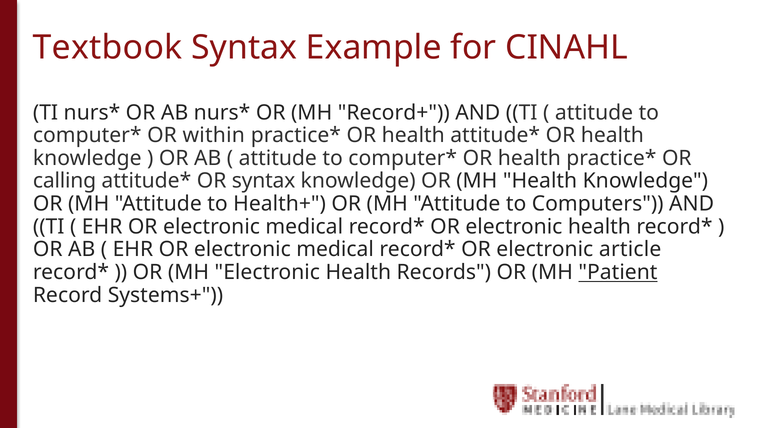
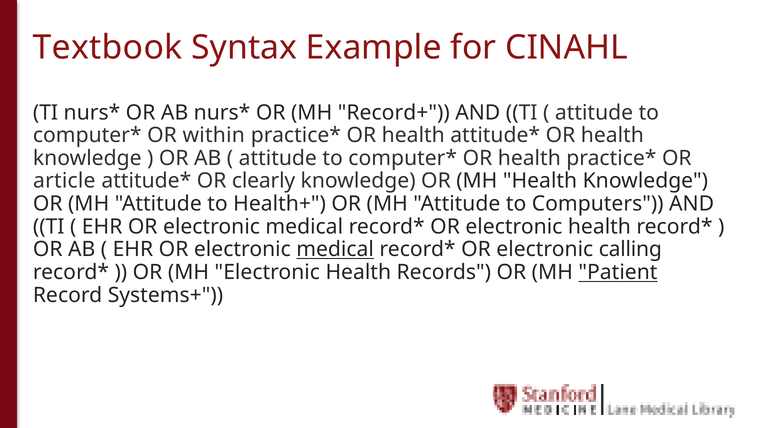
calling: calling -> article (64, 181)
OR syntax: syntax -> clearly (264, 181)
medical underline: none -> present (335, 249)
article: article -> calling (630, 249)
